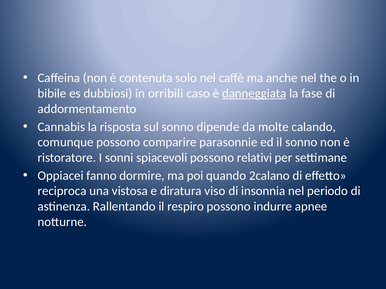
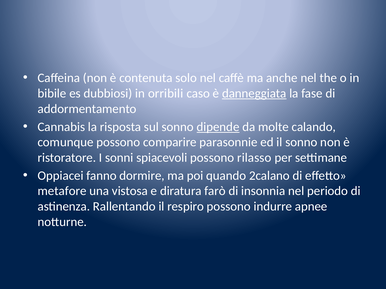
dipende underline: none -> present (218, 127)
relativi: relativi -> rilasso (254, 158)
reciproca: reciproca -> metafore (62, 191)
viso: viso -> farò (215, 191)
